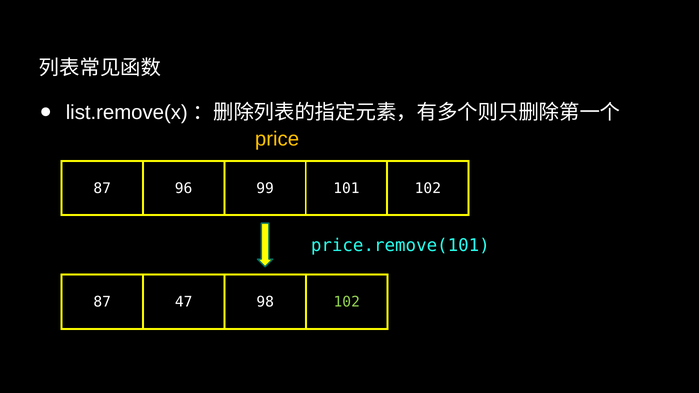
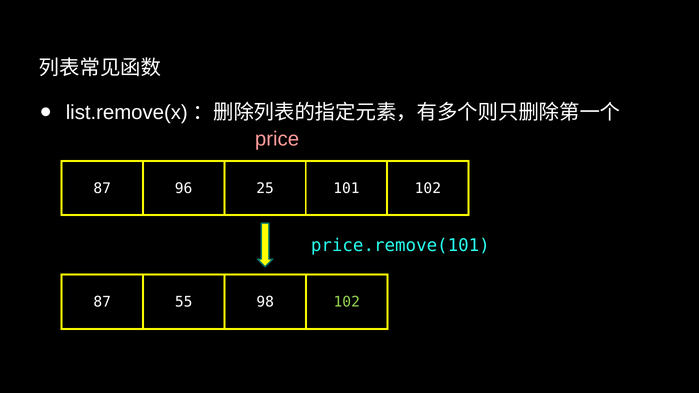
price colour: yellow -> pink (277, 139)
99: 99 -> 25 (265, 188)
47: 47 -> 55 (184, 302)
